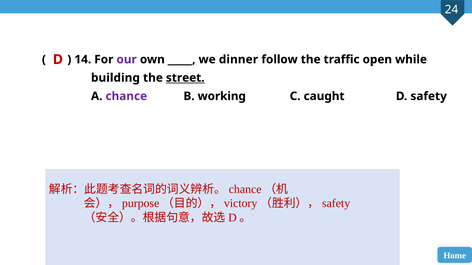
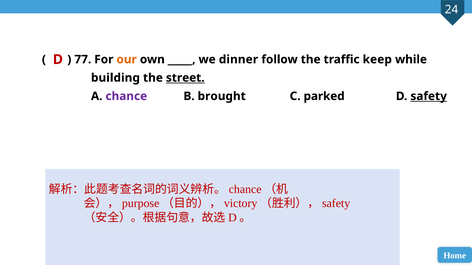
14: 14 -> 77 (83, 60)
our colour: purple -> orange (127, 60)
open: open -> keep (377, 60)
working: working -> brought (222, 96)
caught: caught -> parked (324, 96)
safety underline: none -> present (429, 96)
